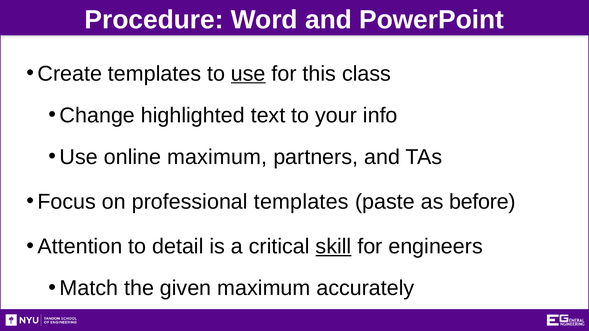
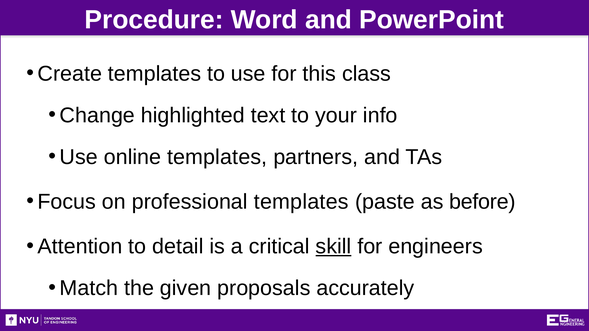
use underline: present -> none (248, 74)
online maximum: maximum -> templates (217, 157)
given maximum: maximum -> proposals (264, 288)
